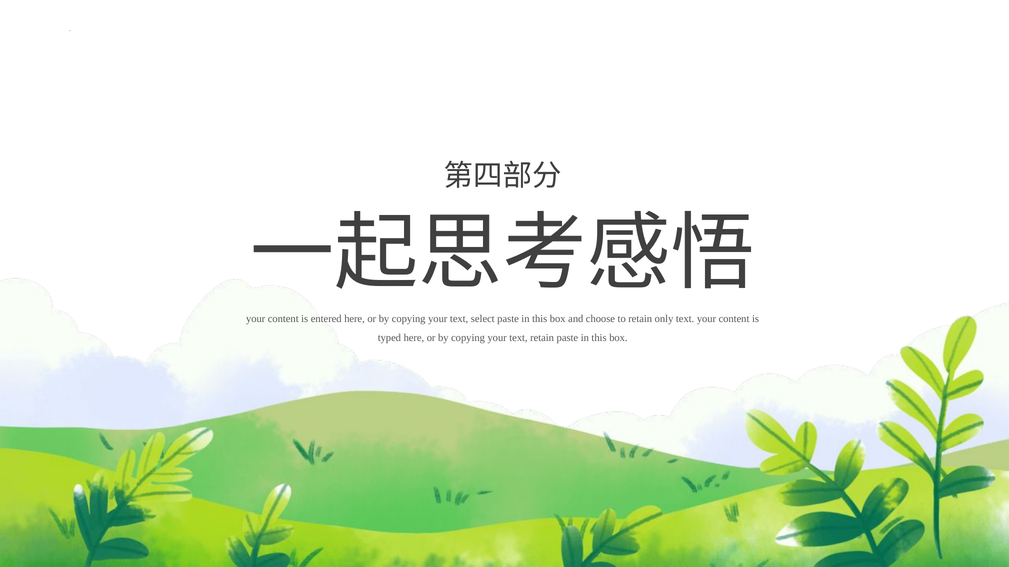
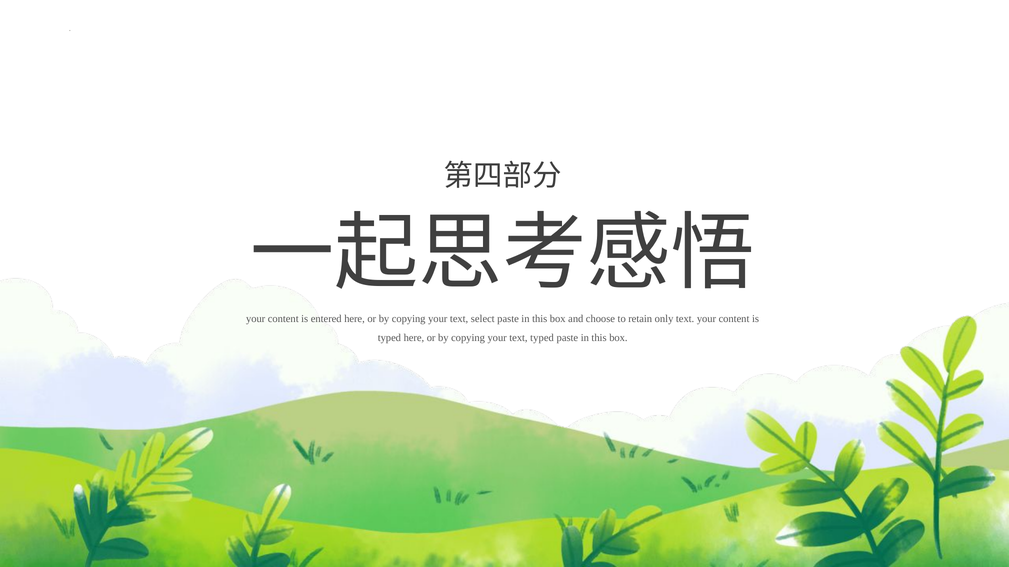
text retain: retain -> typed (542, 338)
